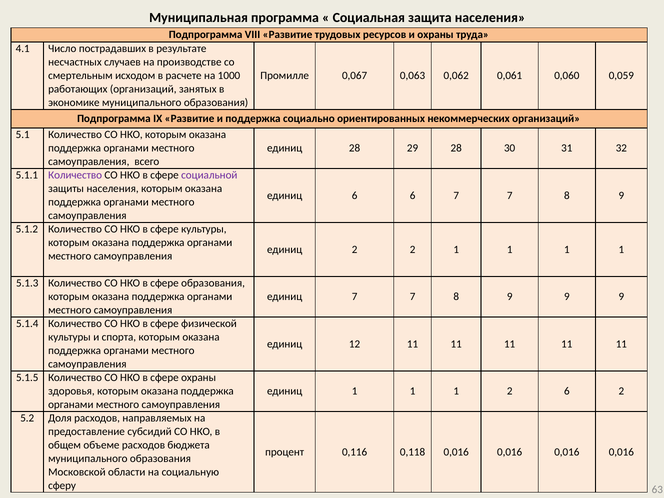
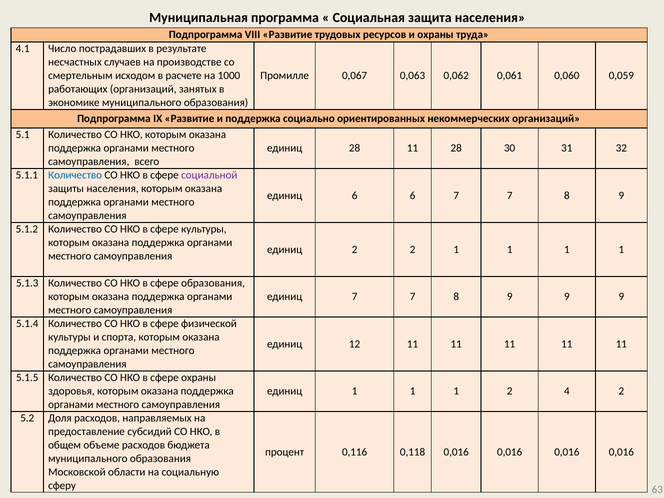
28 29: 29 -> 11 (413, 148)
Количество colour: purple -> blue (75, 175)
2 6: 6 -> 4 (567, 391)
